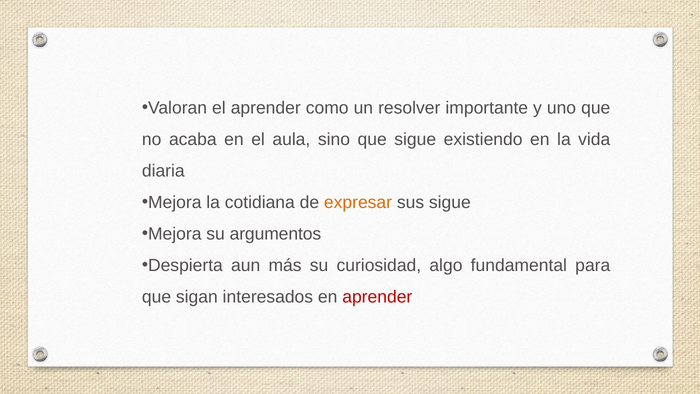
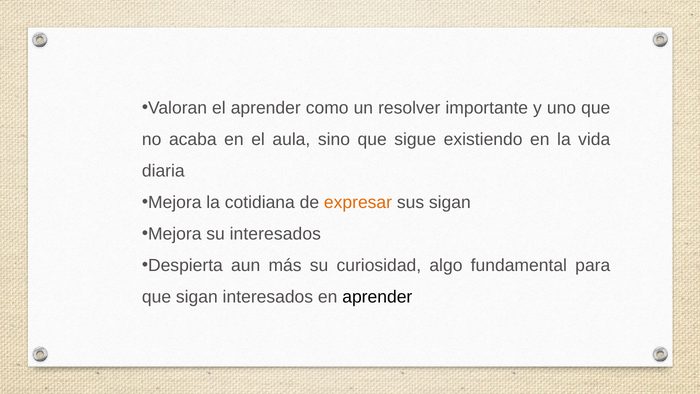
sus sigue: sigue -> sigan (450, 202)
su argumentos: argumentos -> interesados (275, 234)
aprender colour: red -> black (377, 297)
